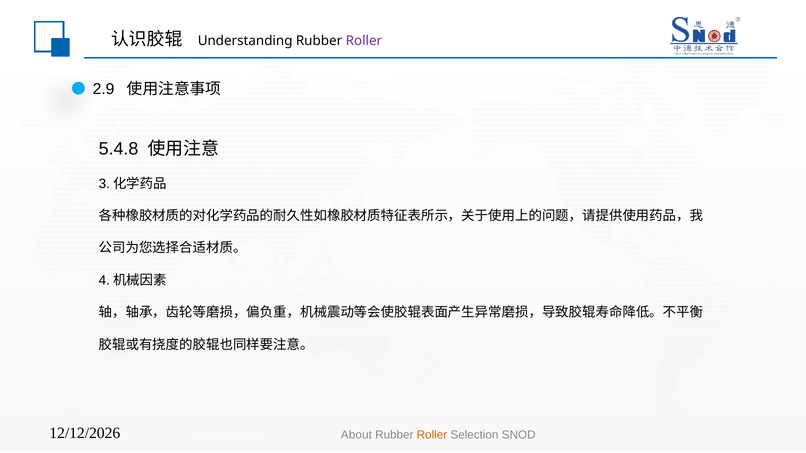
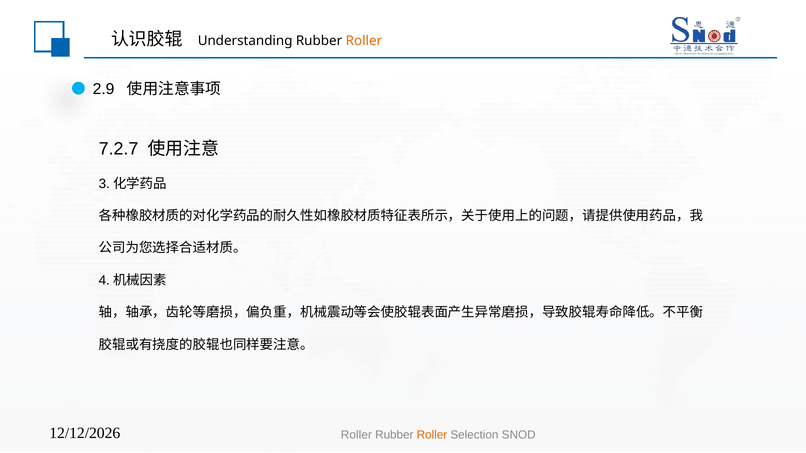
Roller colour: purple -> orange (364, 41)
5.4.8: 5.4.8 -> 7.2.7 (119, 149)
About: About -> Roller (356, 435)
